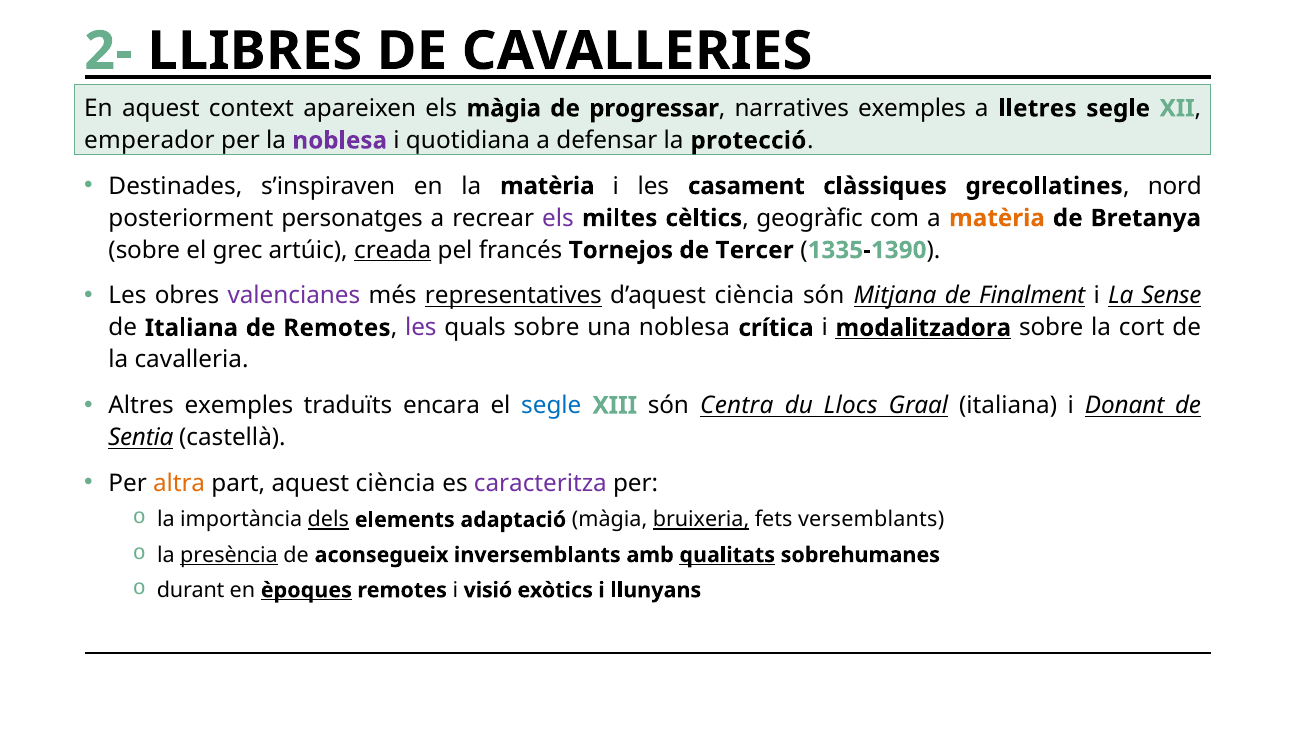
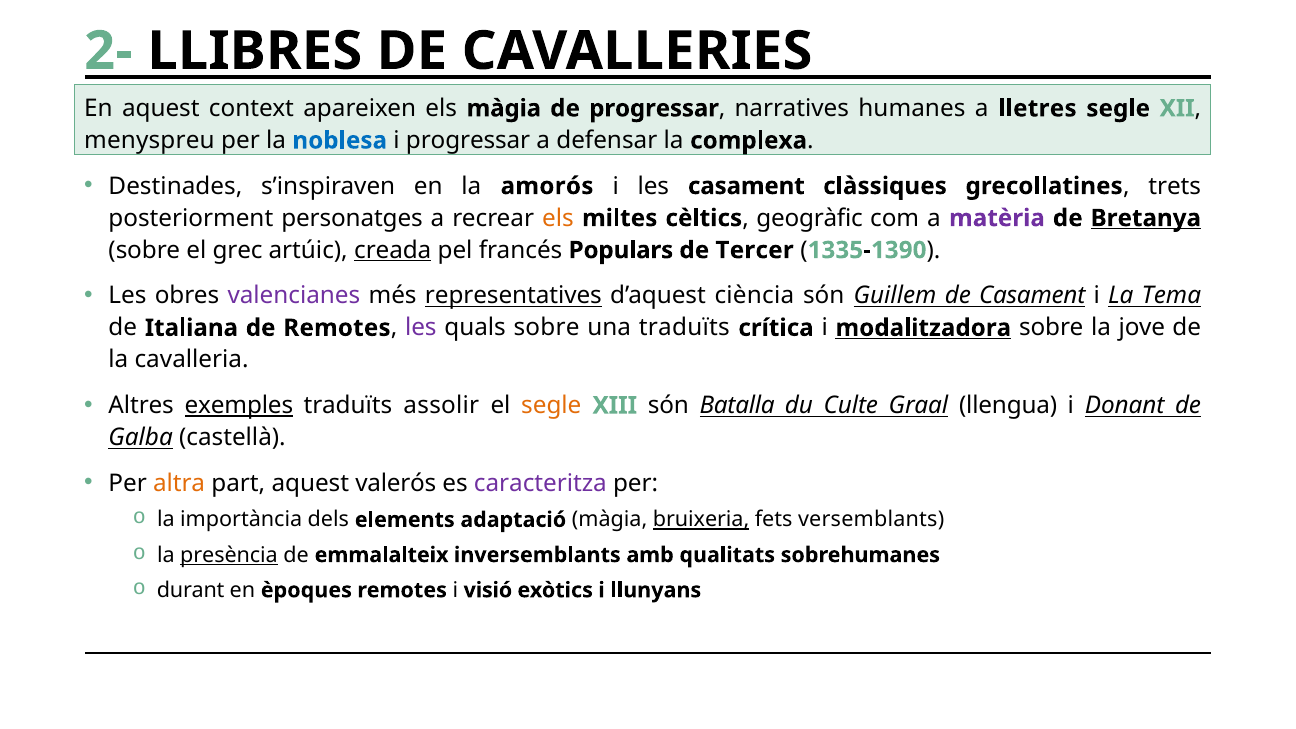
narratives exemples: exemples -> humanes (912, 108)
emperador: emperador -> menyspreu (149, 140)
noblesa colour: purple -> blue (340, 140)
i quotidiana: quotidiana -> progressar (468, 140)
protecció: protecció -> complexa (749, 140)
la matèria: matèria -> amorós (547, 186)
nord: nord -> trets (1175, 186)
els colour: purple -> orange (558, 218)
matèria colour: orange -> purple (997, 218)
Bretanya underline: none -> present (1146, 218)
Tornejos: Tornejos -> Populars (621, 250)
Mitjana: Mitjana -> Guillem (895, 296)
de Finalment: Finalment -> Casament (1032, 296)
Sense: Sense -> Tema (1171, 296)
una noblesa: noblesa -> traduïts (684, 328)
cort: cort -> jove (1142, 328)
exemples underline: none -> present (239, 405)
encara: encara -> assolir (441, 405)
segle colour: blue -> orange (551, 405)
Centra: Centra -> Batalla (737, 405)
Llocs: Llocs -> Culte (851, 405)
Graal italiana: italiana -> llengua (1008, 405)
Sentia: Sentia -> Galba (141, 438)
aquest ciència: ciència -> valerós (396, 483)
dels underline: present -> none (328, 520)
aconsegueix: aconsegueix -> emmalalteix (382, 555)
qualitats underline: present -> none (727, 555)
èpoques underline: present -> none (306, 590)
